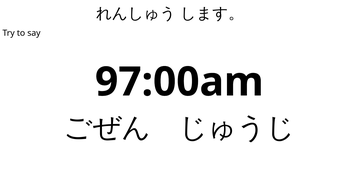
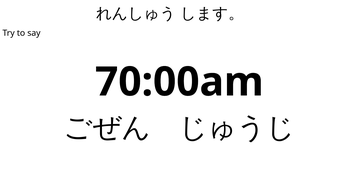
97:00am: 97:00am -> 70:00am (179, 82)
